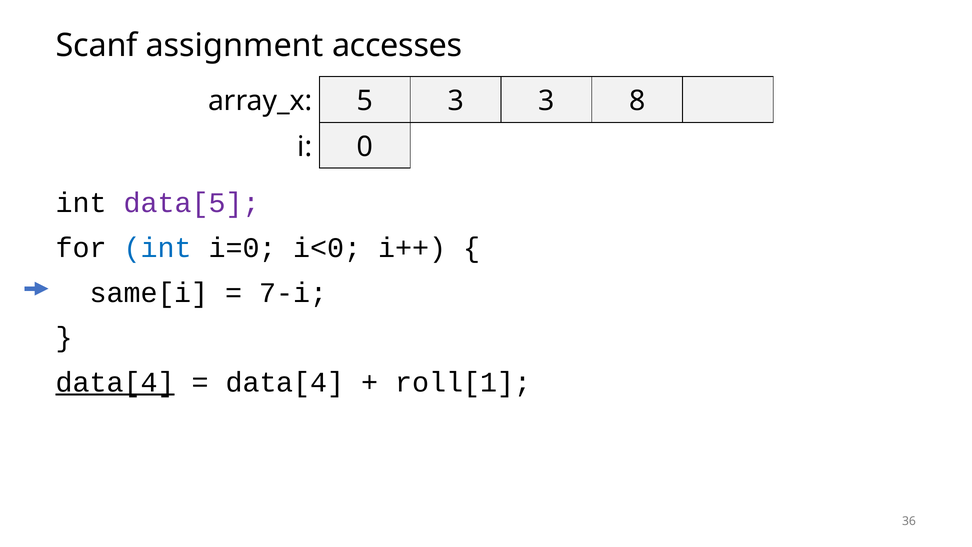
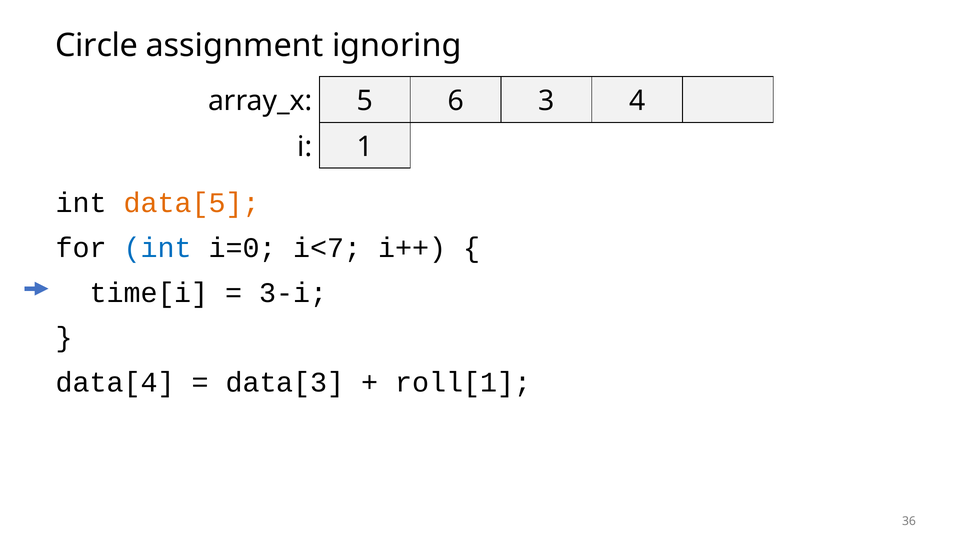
Scanf: Scanf -> Circle (97, 45)
accesses: accesses -> ignoring (397, 45)
5 3: 3 -> 6 (456, 101)
8: 8 -> 4 (637, 101)
0: 0 -> 1 (365, 147)
data[5 colour: purple -> orange (192, 203)
i<0: i<0 -> i<7 (327, 248)
same[i: same[i -> time[i (149, 293)
7-i: 7-i -> 3-i (293, 293)
data[4 underline: present -> none (115, 382)
data[4: data[4 -> data[3 (285, 382)
